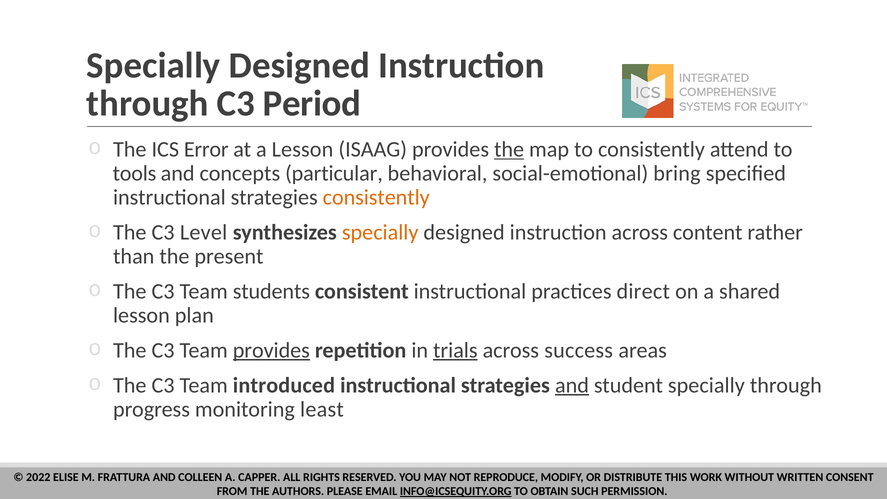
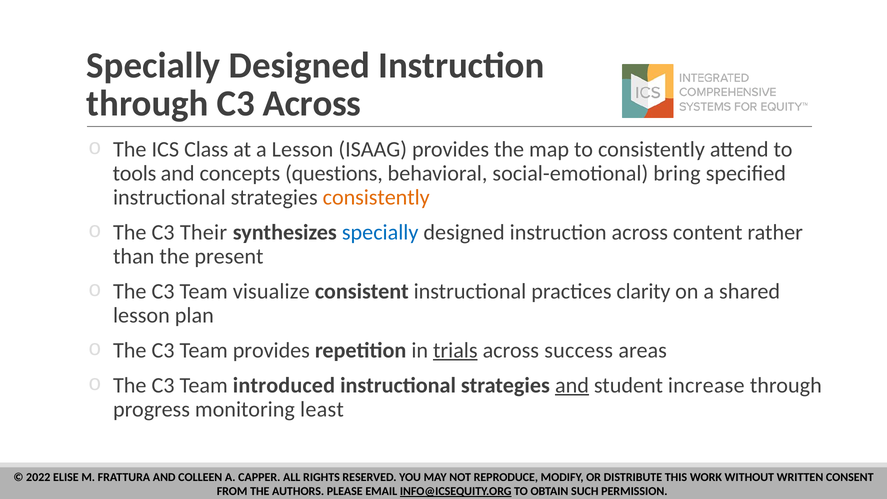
C3 Period: Period -> Across (312, 103)
Error: Error -> Class (206, 149)
the underline: present -> none (509, 149)
particular: particular -> questions (334, 173)
Level: Level -> Their (204, 232)
specially colour: orange -> blue (380, 232)
students: students -> visualize (271, 291)
direct: direct -> clarity (643, 291)
provides underline: present -> none (271, 350)
student specially: specially -> increase (706, 385)
